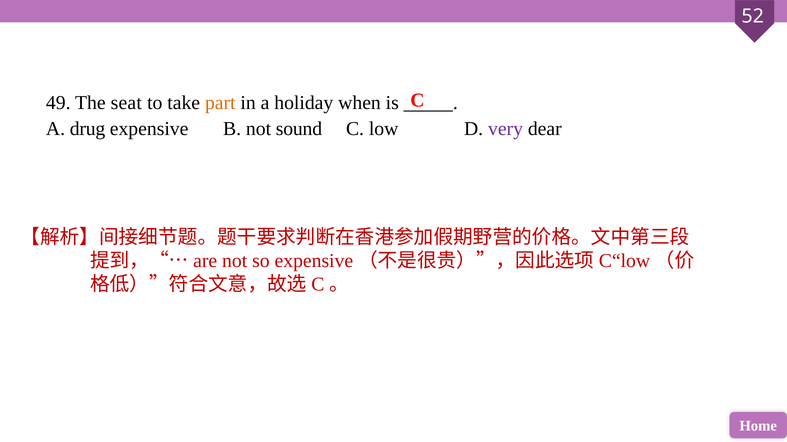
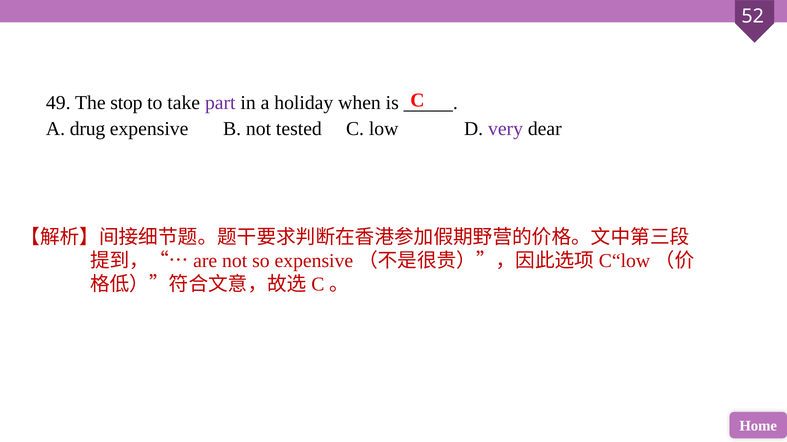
seat: seat -> stop (126, 103)
part colour: orange -> purple (220, 103)
sound: sound -> tested (299, 129)
